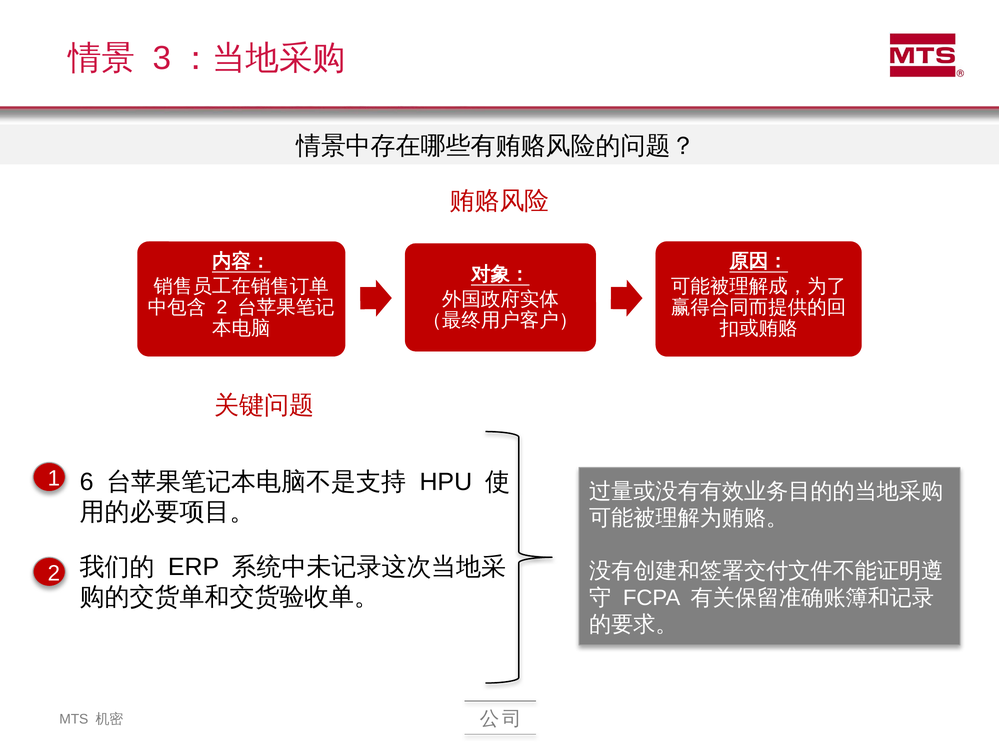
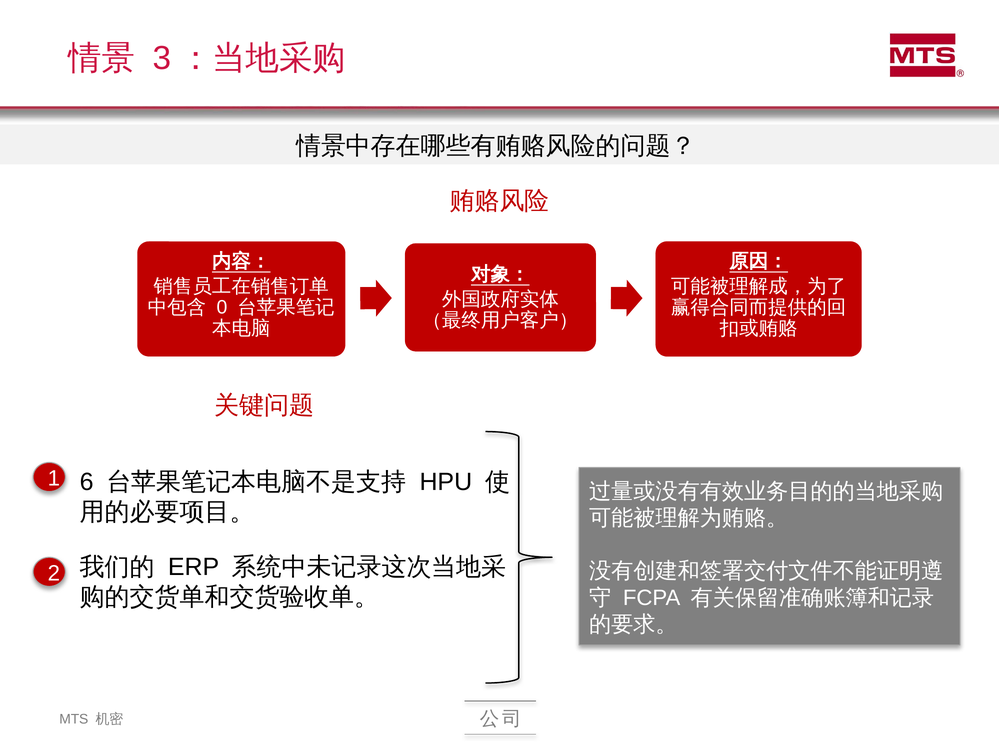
2: 2 -> 0 (222, 308)
